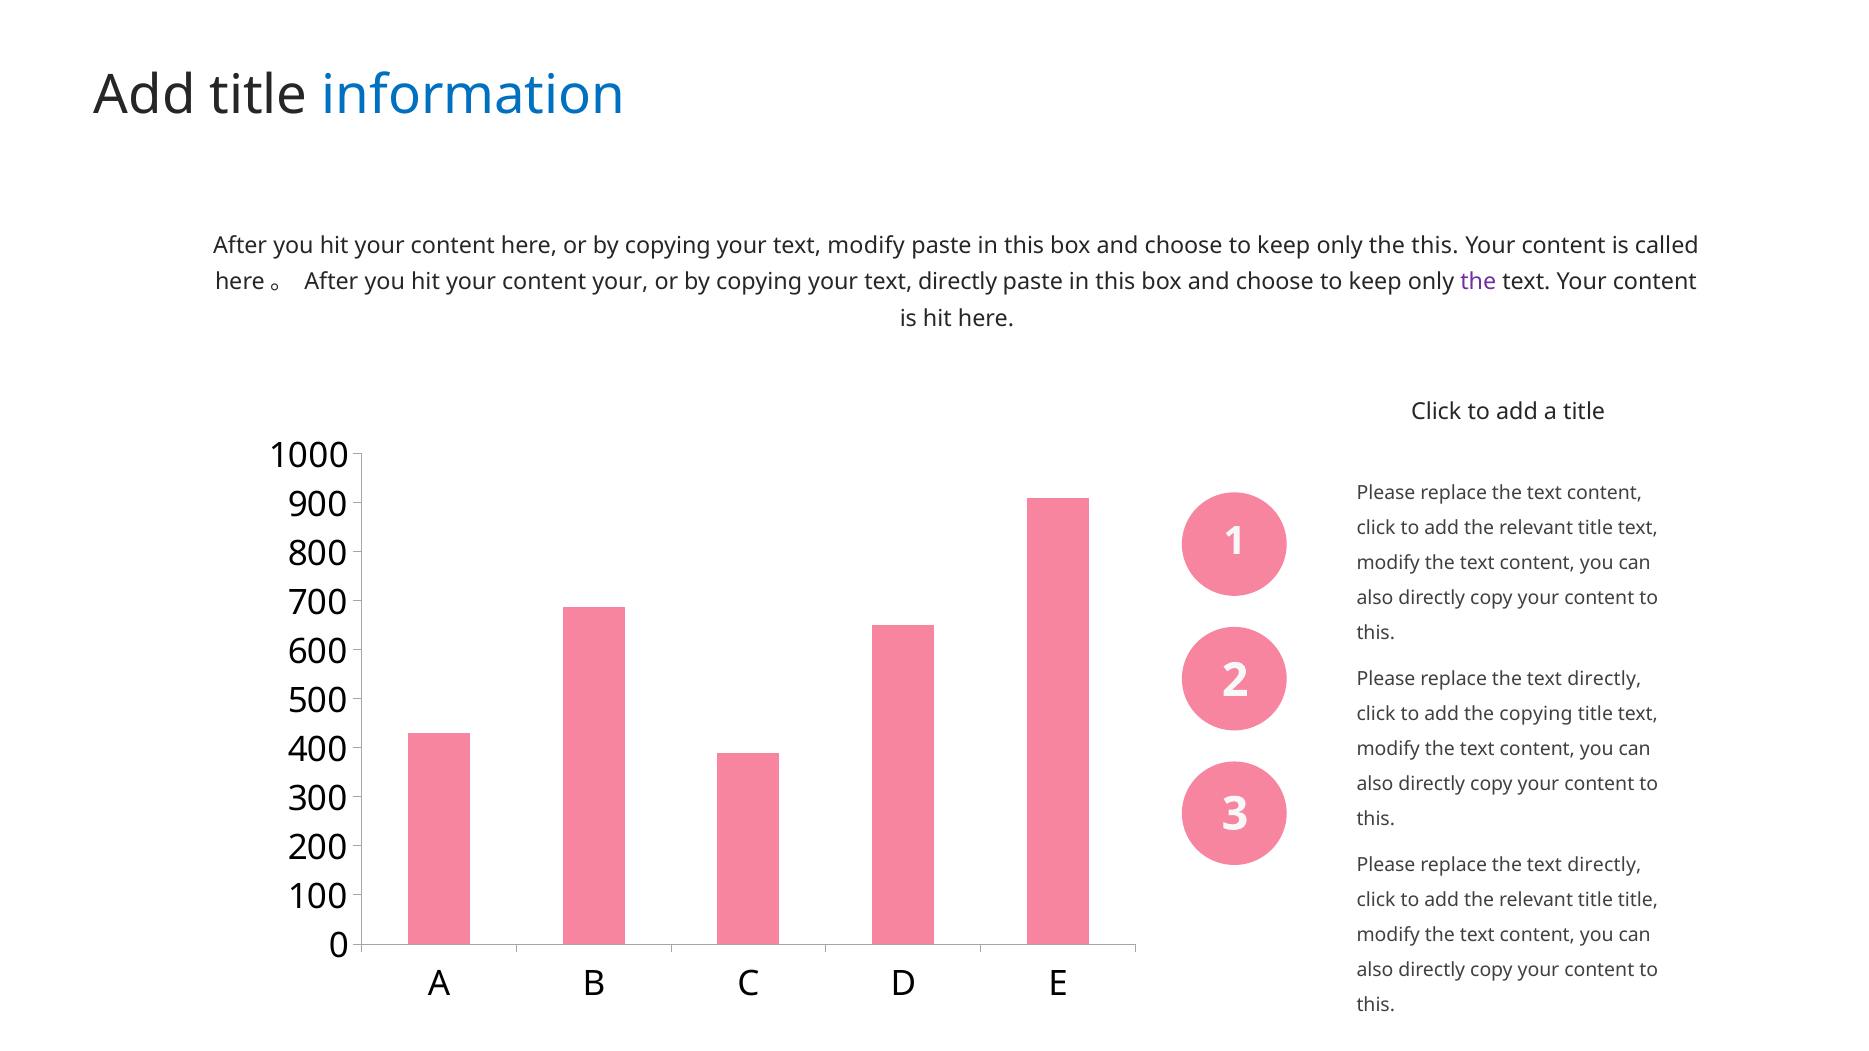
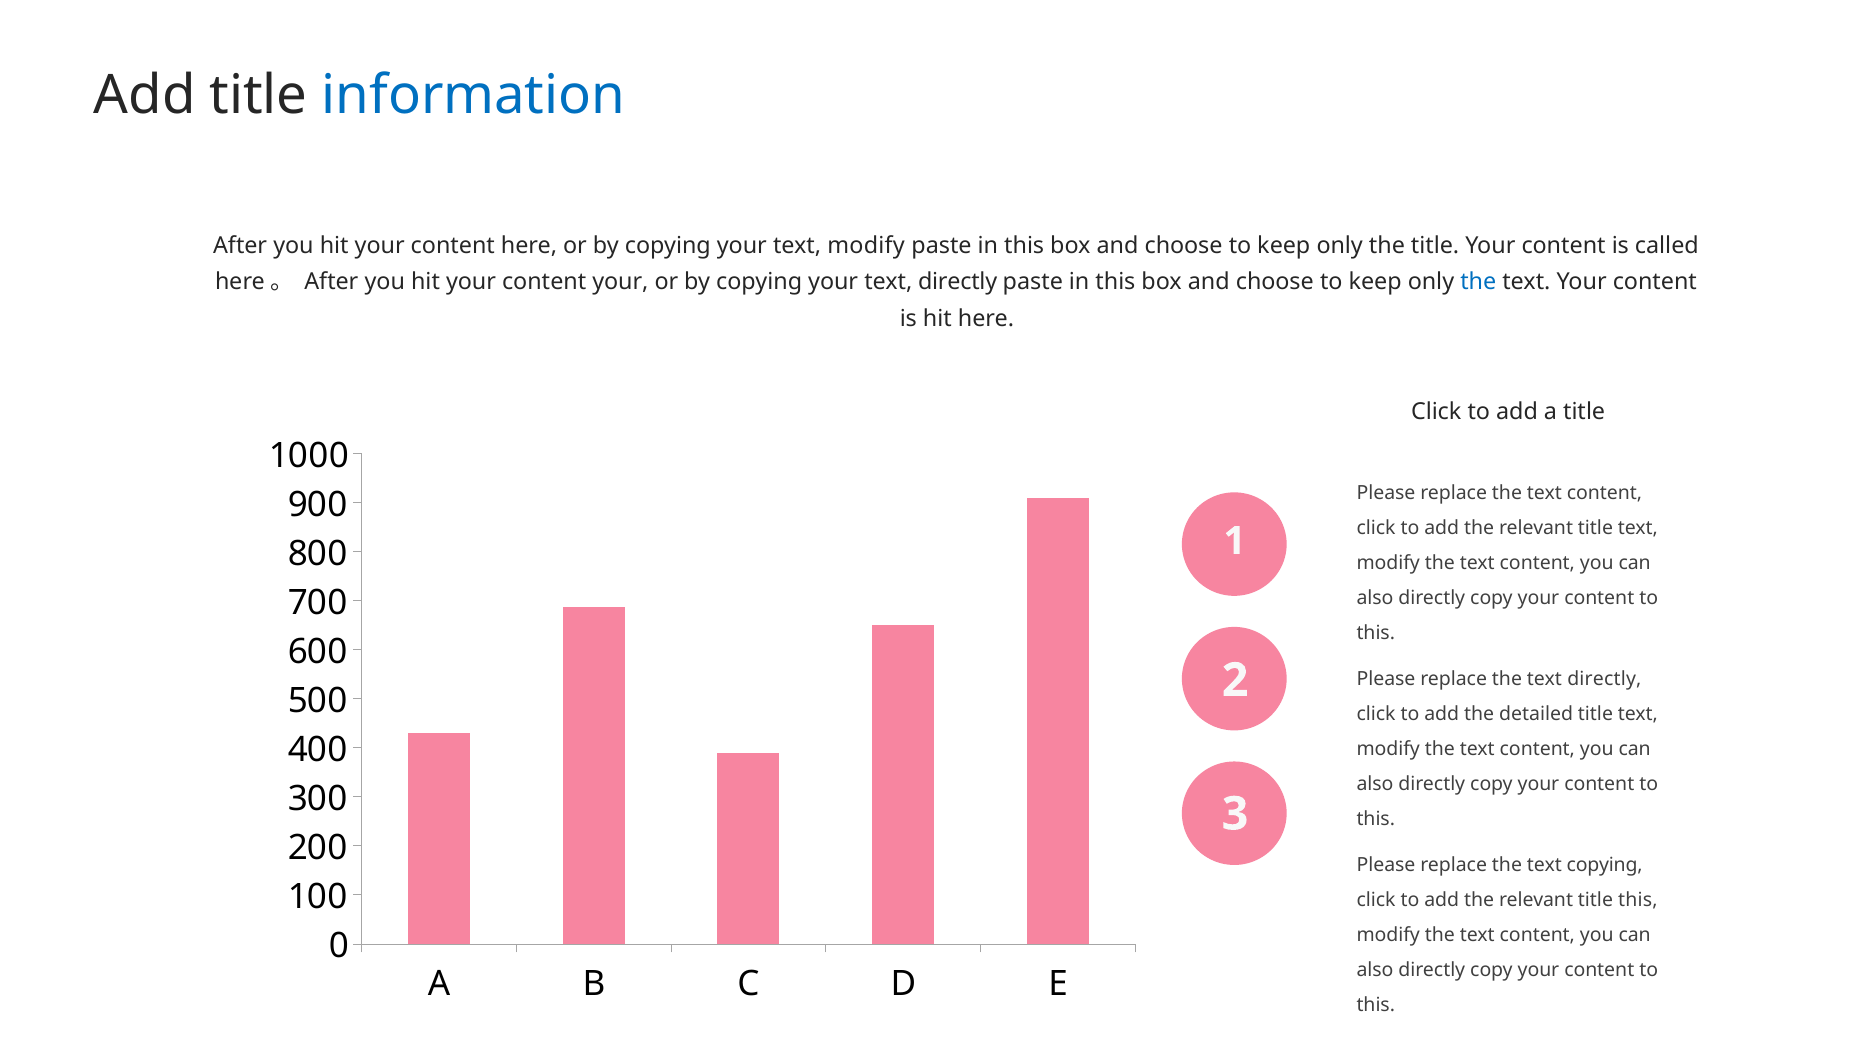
the this: this -> title (1435, 246)
the colour: purple -> blue (1478, 282)
the copying: copying -> detailed (1536, 714)
directly: directly -> copying (1605, 865)
title title: title -> this (1638, 900)
